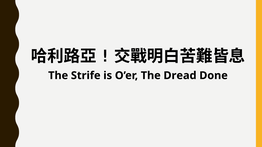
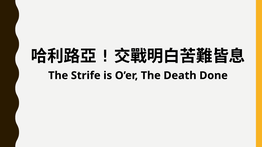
Dread: Dread -> Death (180, 76)
